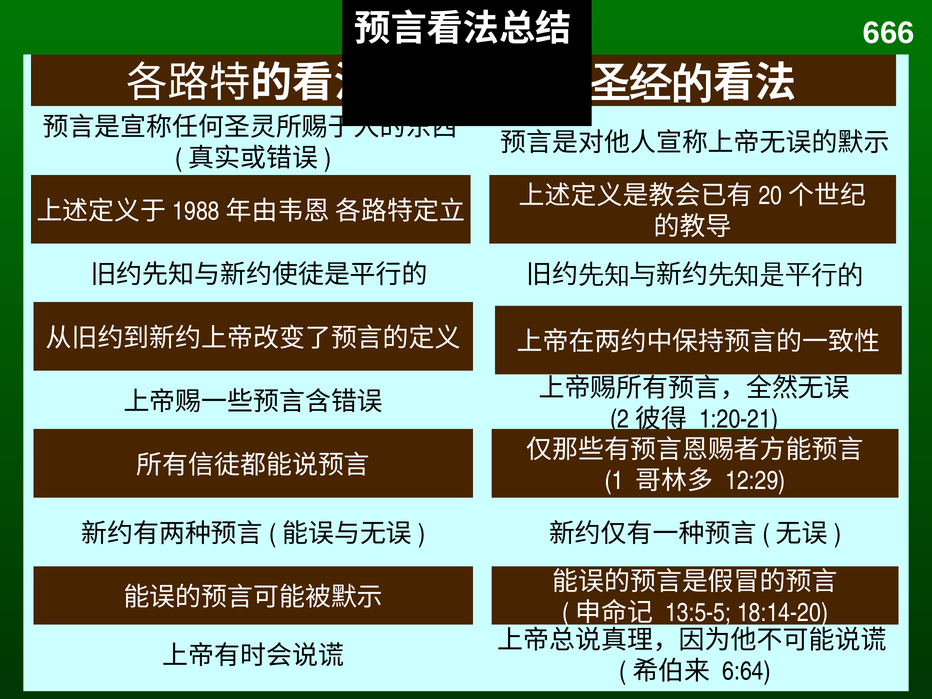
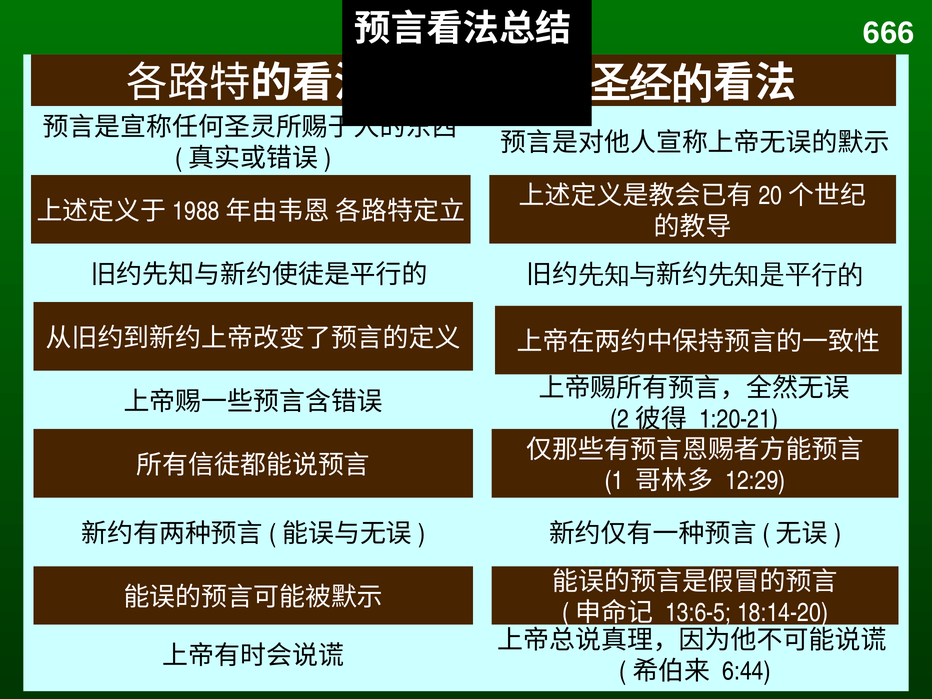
13:5-5: 13:5-5 -> 13:6-5 (698, 613)
6:64: 6:64 -> 6:44 (746, 671)
